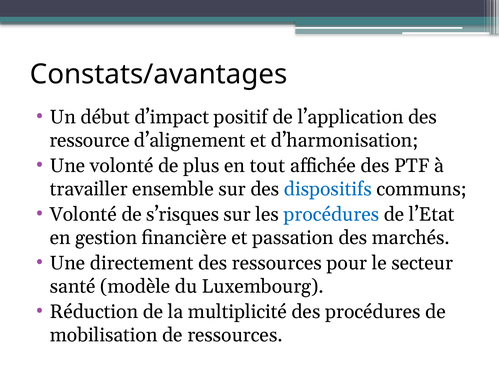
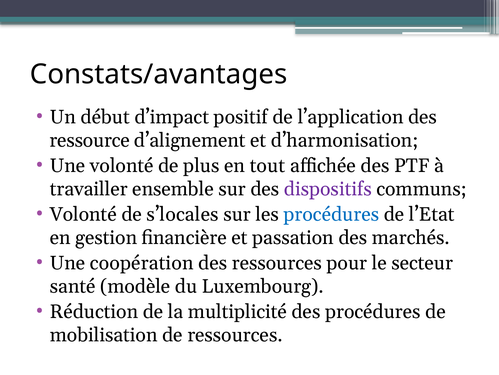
dispositifs colour: blue -> purple (328, 189)
s’risques: s’risques -> s’locales (183, 214)
directement: directement -> coopération (142, 263)
